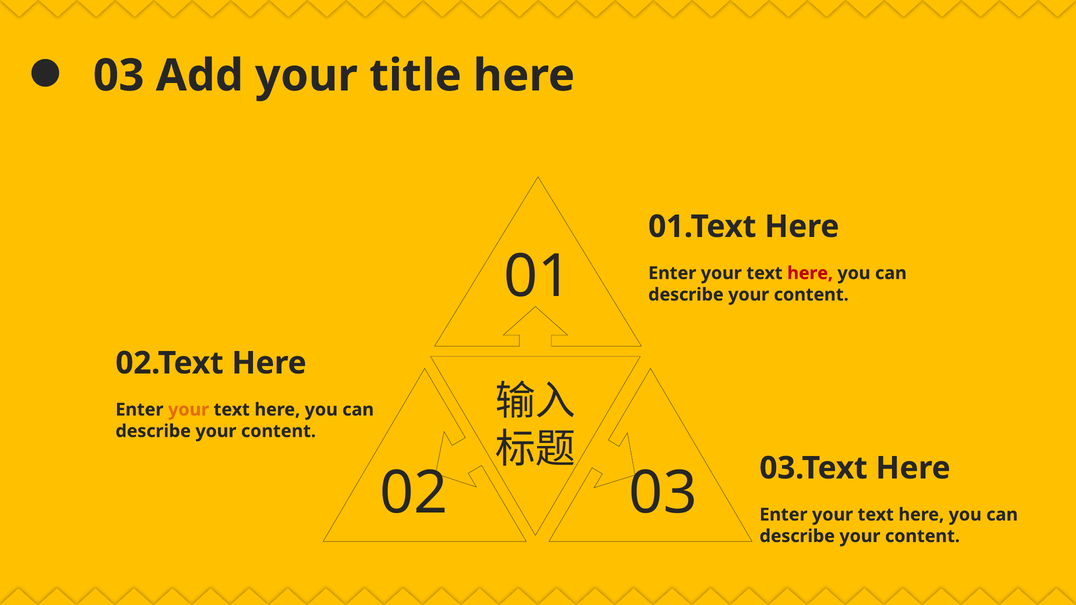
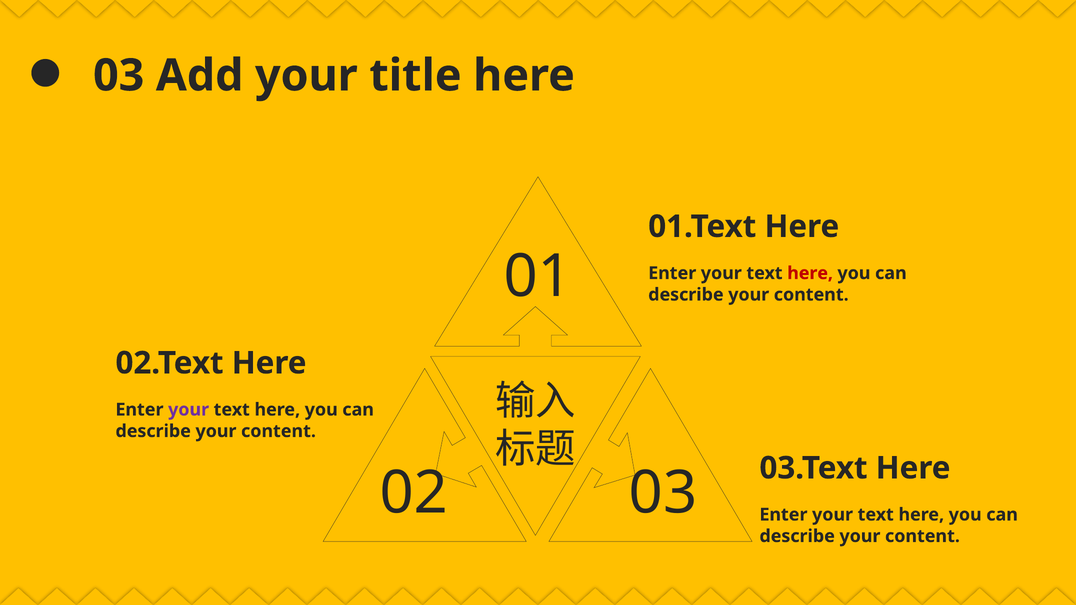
your colour: orange -> purple (189, 410)
